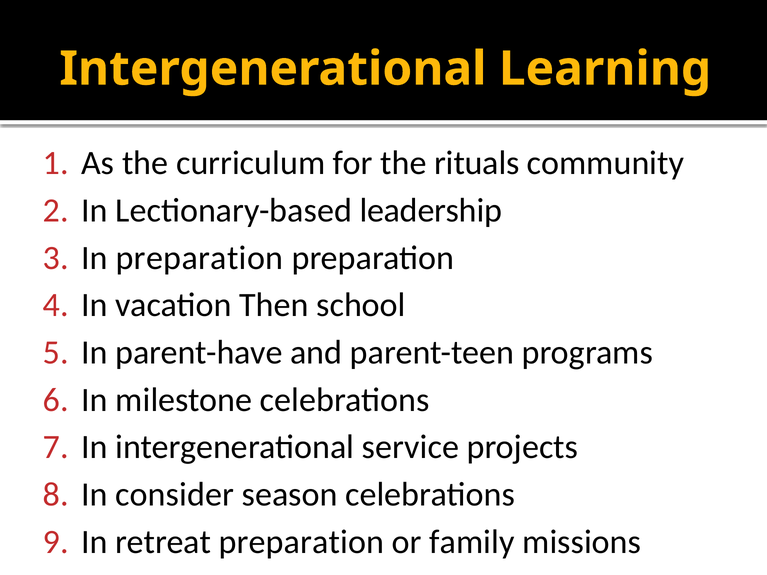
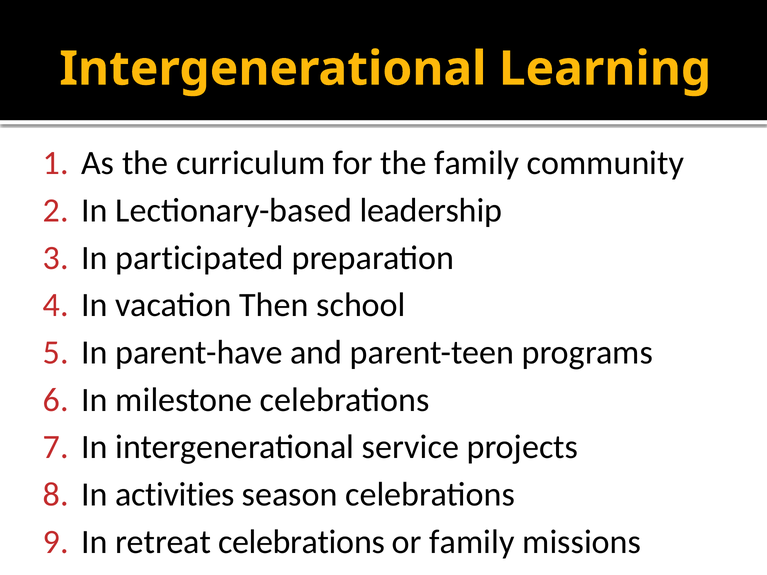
the rituals: rituals -> family (477, 163)
In preparation: preparation -> participated (200, 258)
consider: consider -> activities (175, 495)
retreat preparation: preparation -> celebrations (302, 542)
